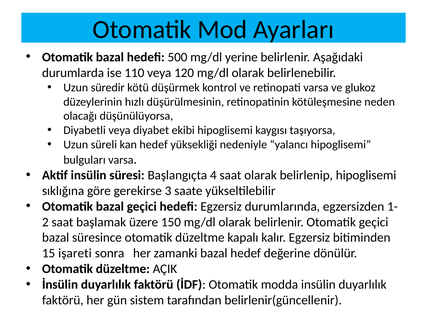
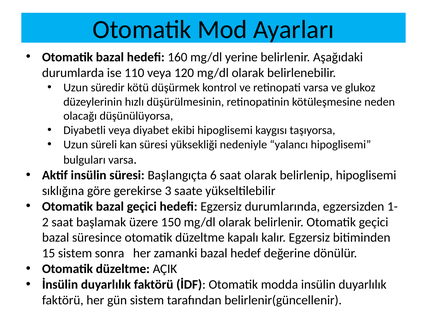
500: 500 -> 160 (178, 57)
kan hedef: hedef -> süresi (154, 145)
4: 4 -> 6 (213, 175)
15 işareti: işareti -> sistem (75, 254)
